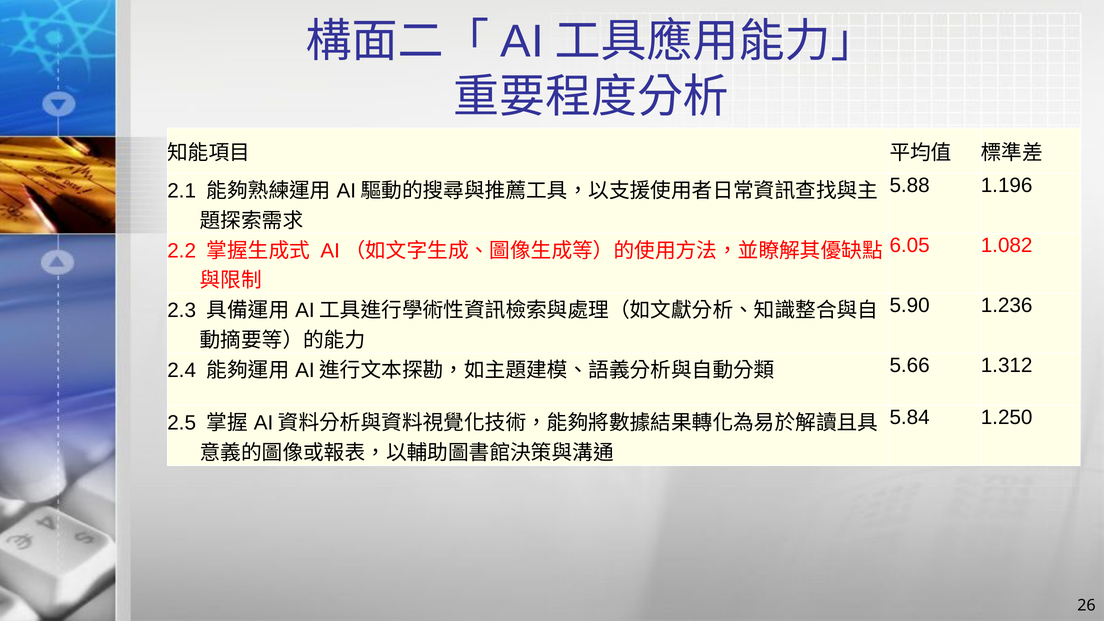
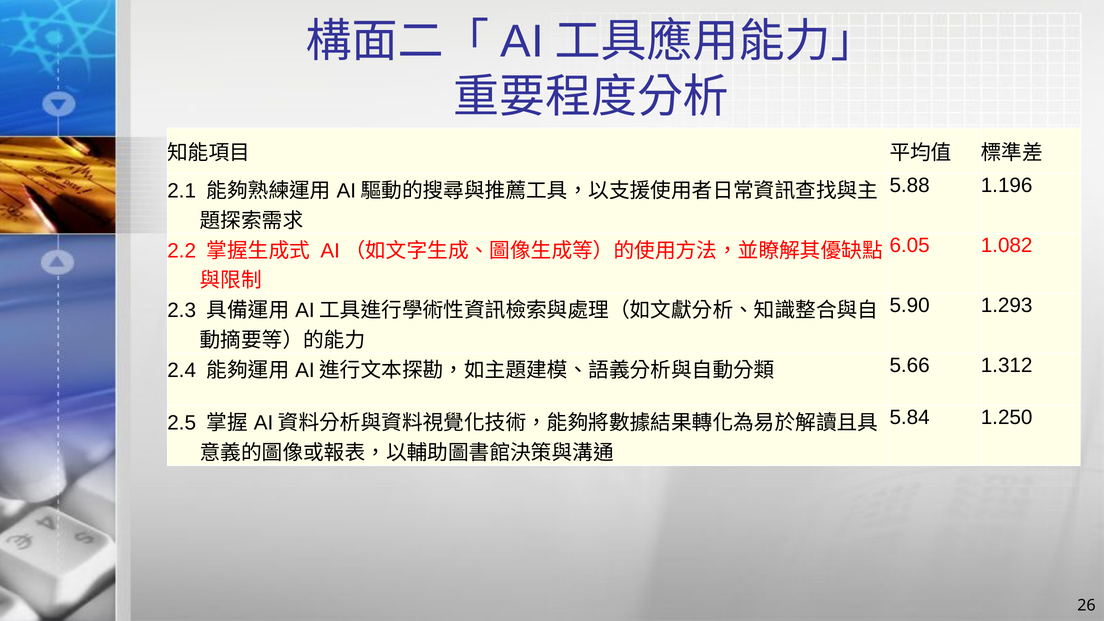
1.236: 1.236 -> 1.293 (1007, 305)
